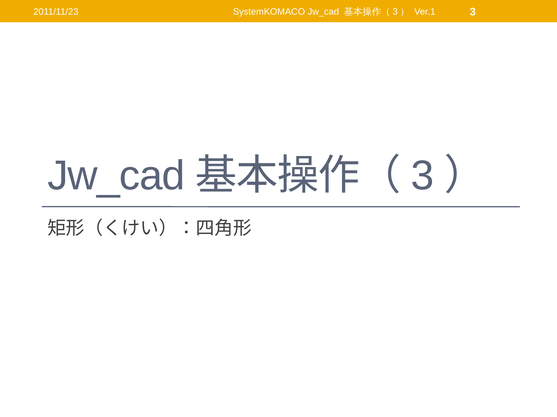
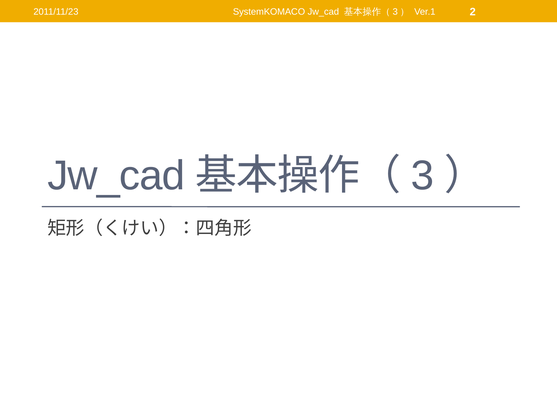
Ver.1 3: 3 -> 2 (473, 12)
